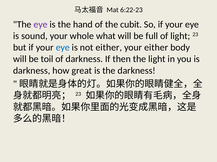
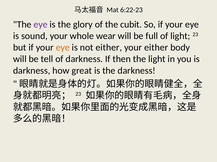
hand: hand -> glory (83, 25)
what: what -> wear (106, 36)
eye colour: blue -> orange (63, 48)
toil: toil -> tell (47, 59)
